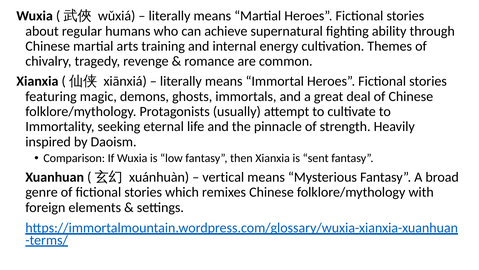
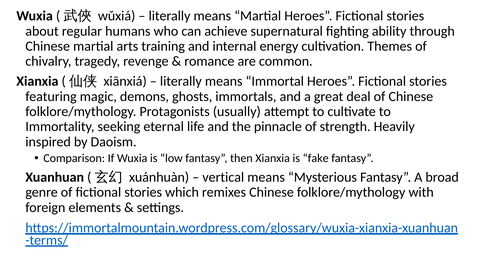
sent: sent -> fake (316, 158)
